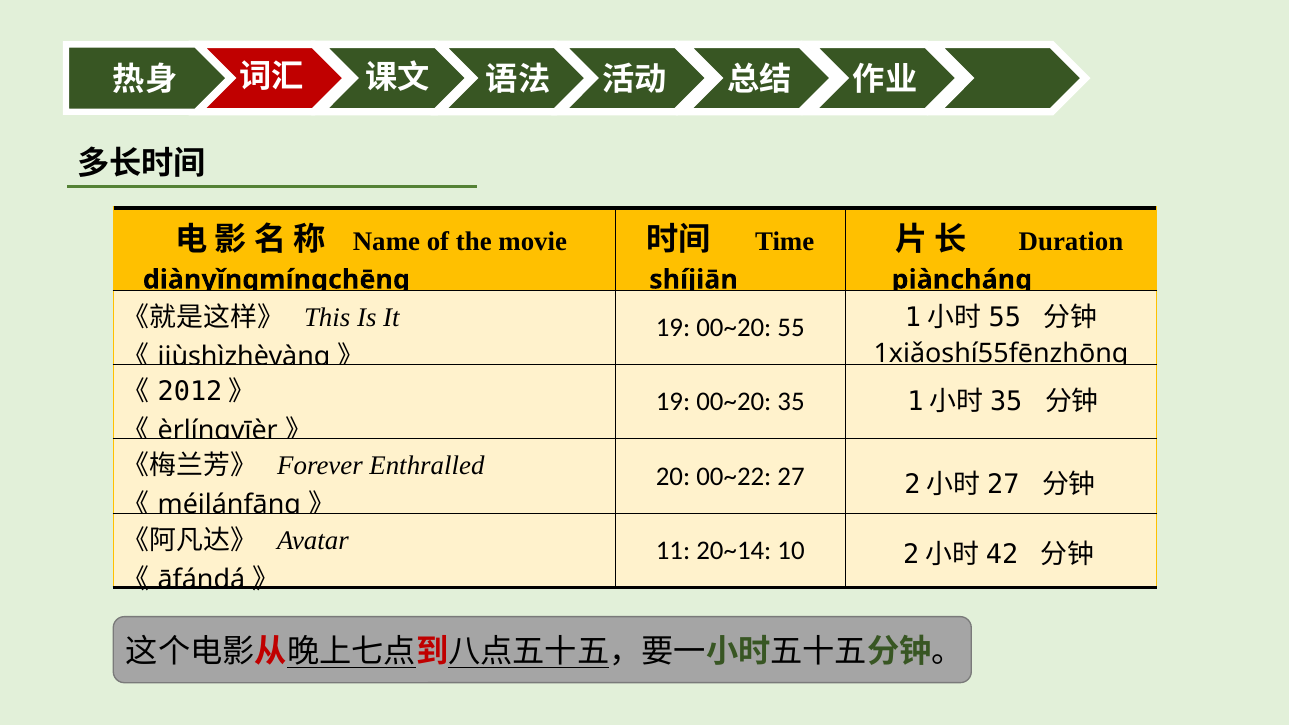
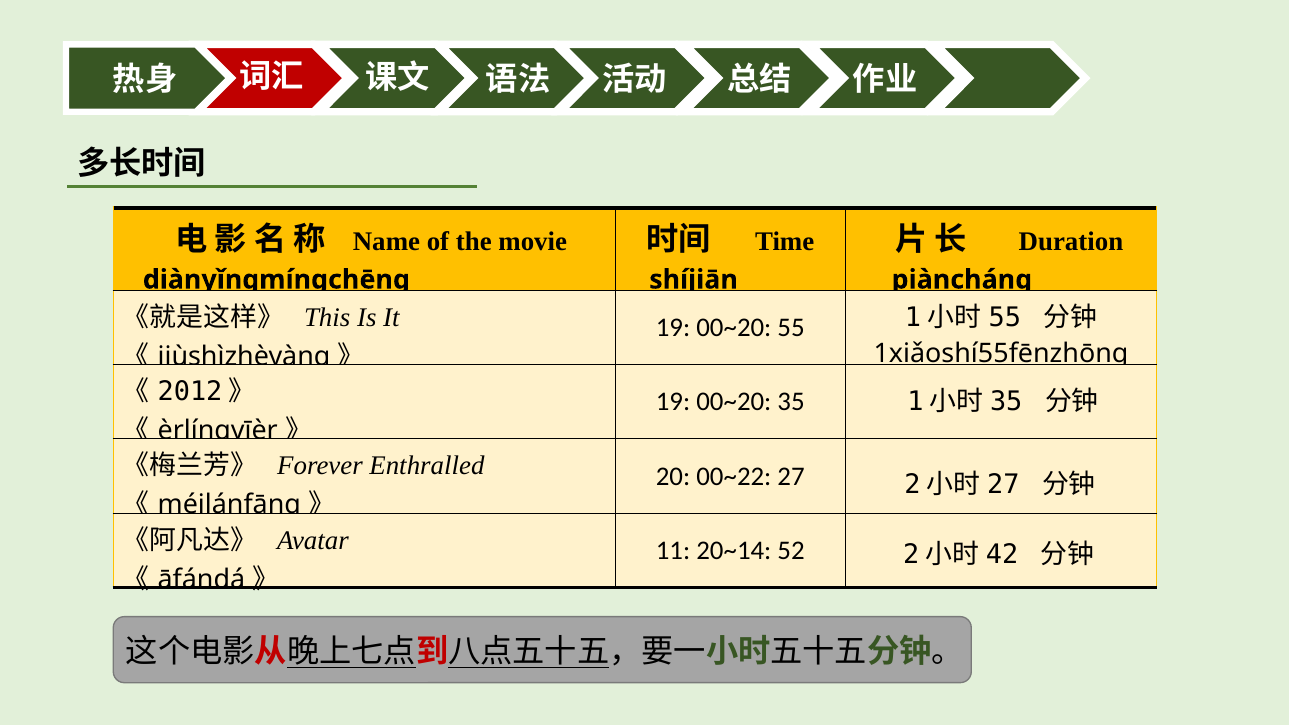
10: 10 -> 52 (791, 551)
